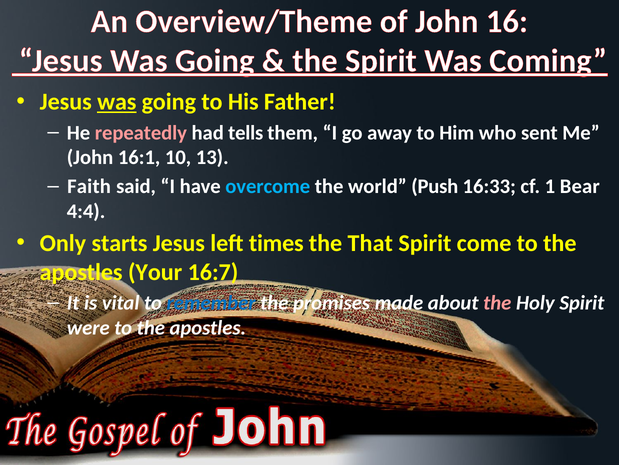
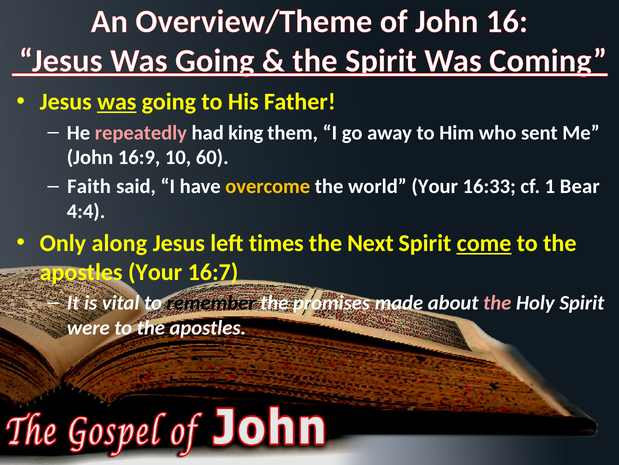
tells: tells -> king (246, 132)
16:1: 16:1 -> 16:9 (139, 157)
13: 13 -> 60 (212, 157)
overcome colour: light blue -> yellow (268, 186)
world Push: Push -> Your (435, 186)
starts: starts -> along (119, 243)
That: That -> Next (370, 243)
come underline: none -> present (484, 243)
remember colour: blue -> black (211, 302)
